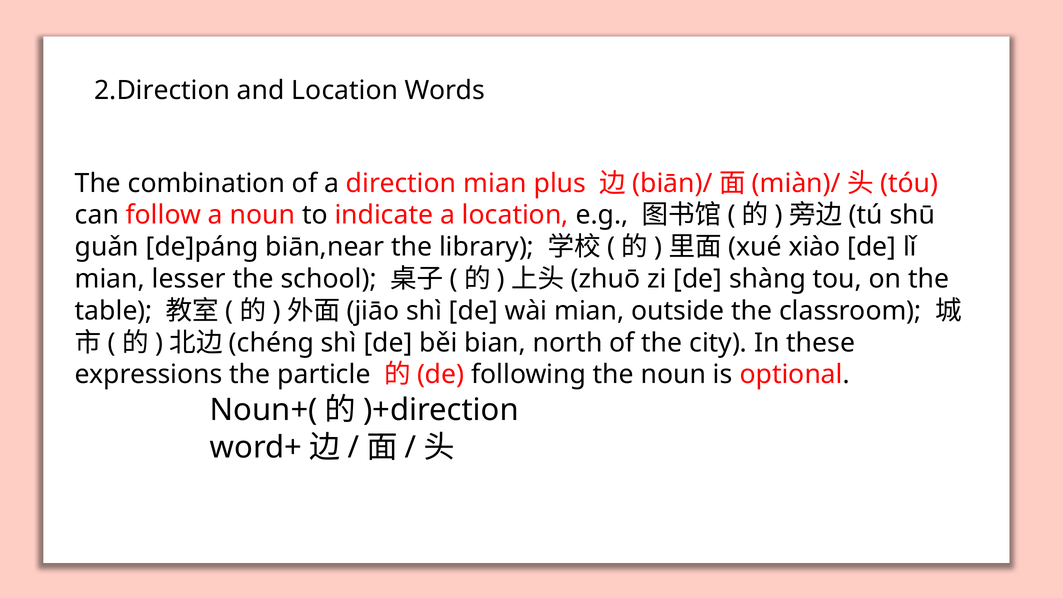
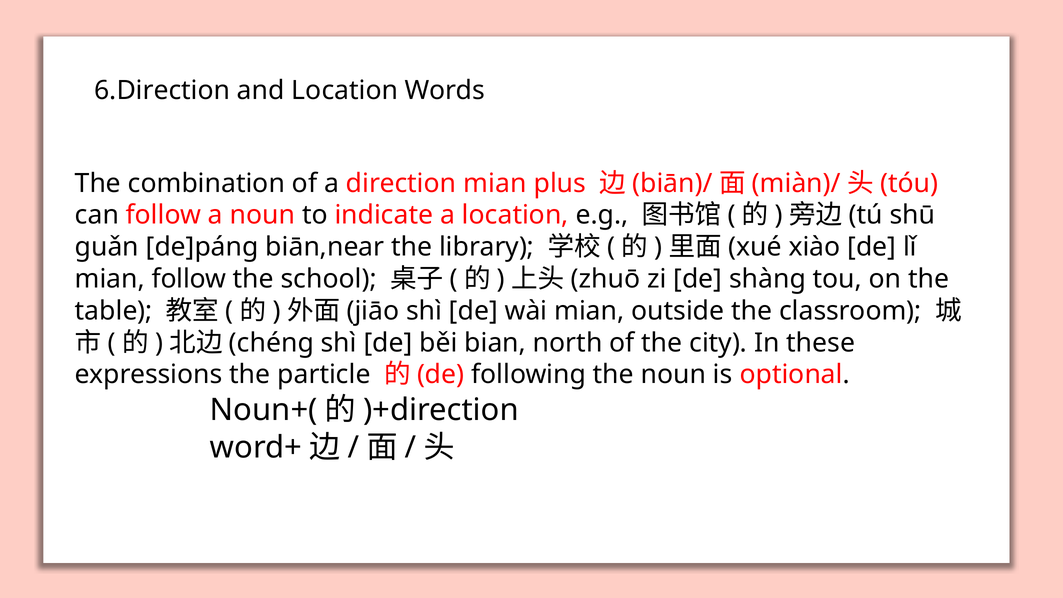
2.Direction: 2.Direction -> 6.Direction (162, 91)
mian lesser: lesser -> follow (189, 279)
